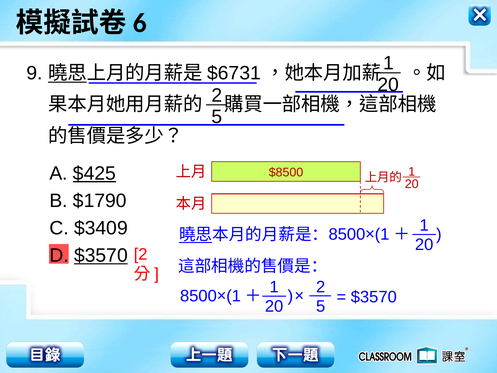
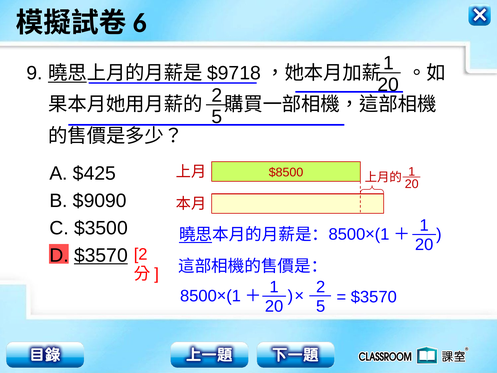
$6731: $6731 -> $9718 (234, 73)
$425 underline: present -> none (94, 173)
$1790: $1790 -> $9090 (100, 201)
$3409: $3409 -> $3500 (101, 228)
